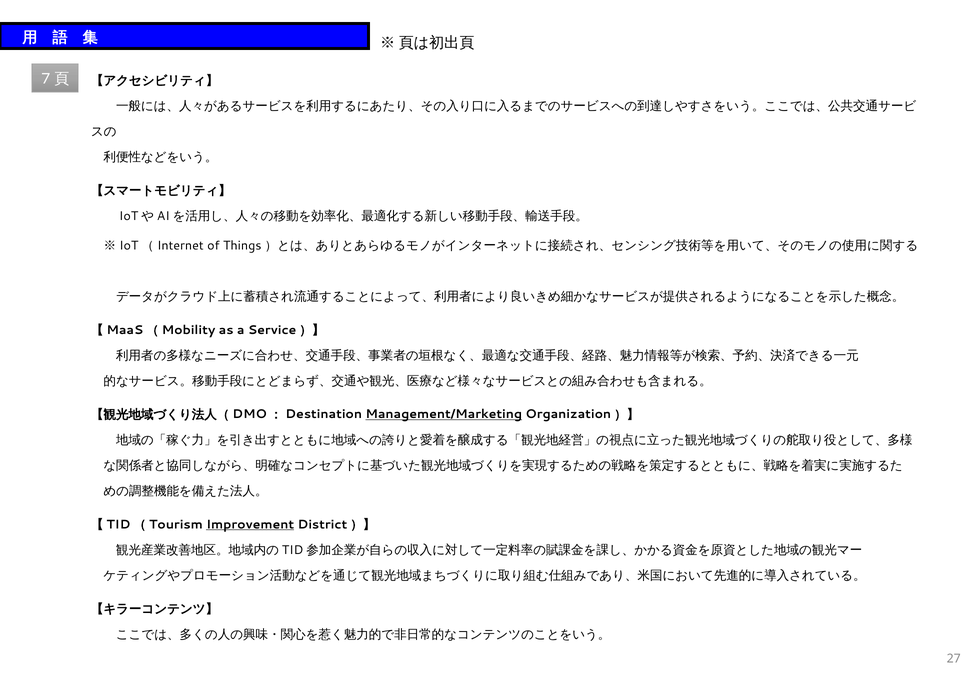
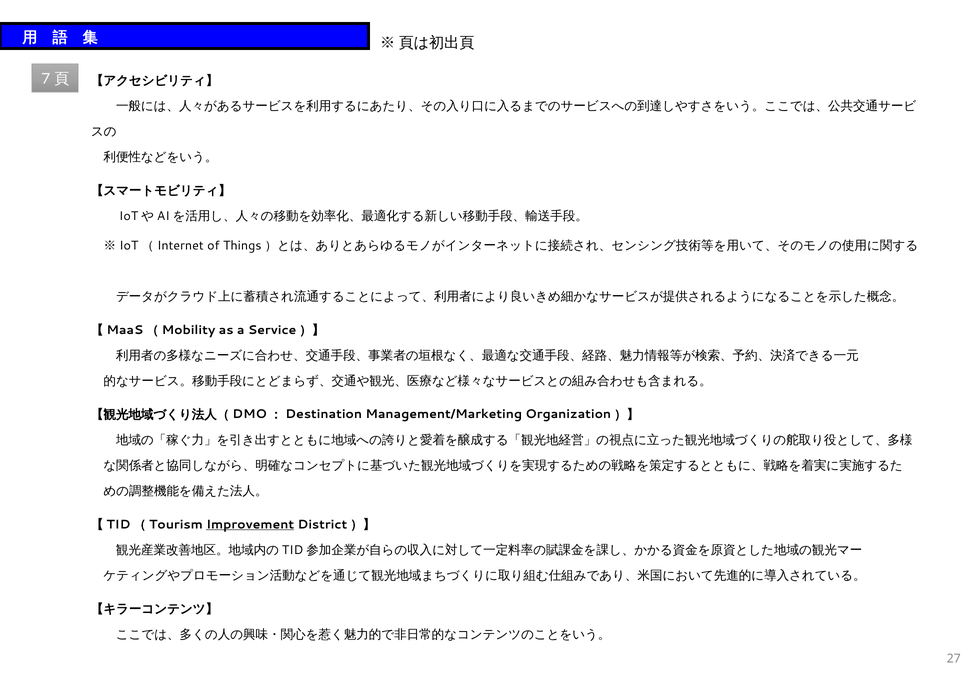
Management/Marketing underline: present -> none (444, 415)
